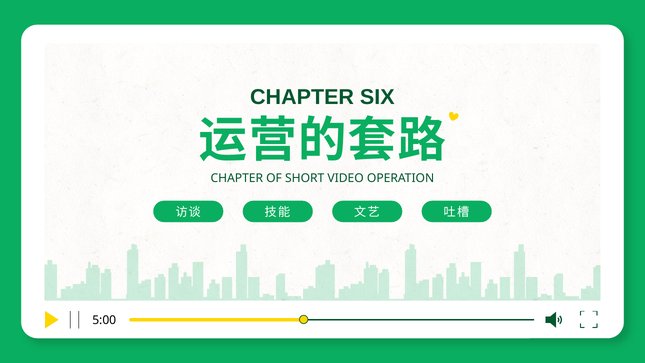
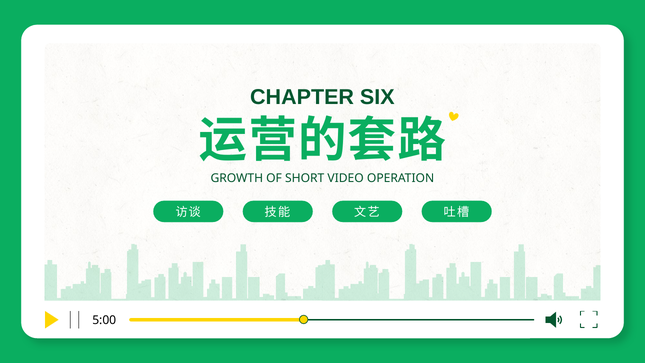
CHAPTER: CHAPTER -> GROWTH (237, 178)
